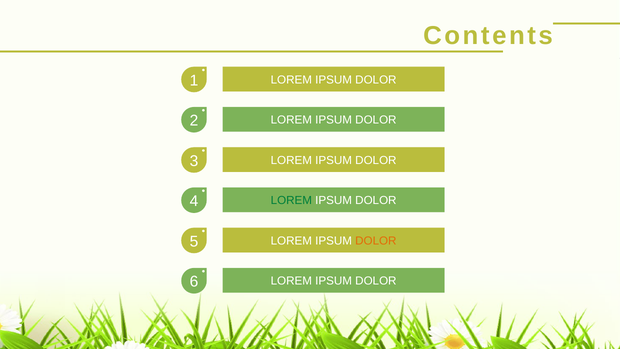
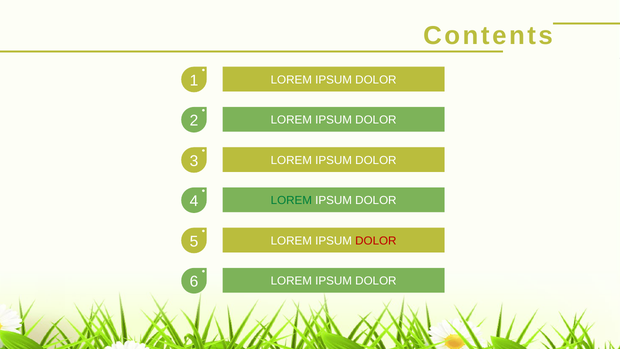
DOLOR colour: orange -> red (376, 241)
